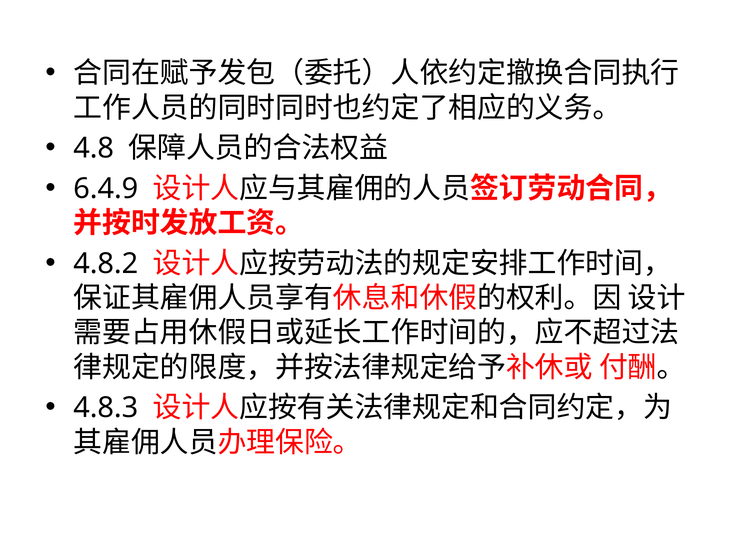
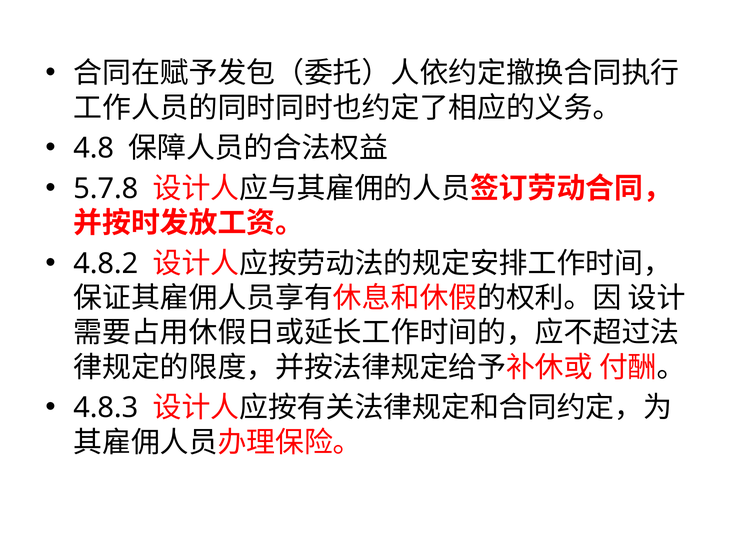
6.4.9: 6.4.9 -> 5.7.8 (106, 189)
